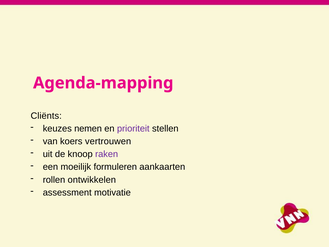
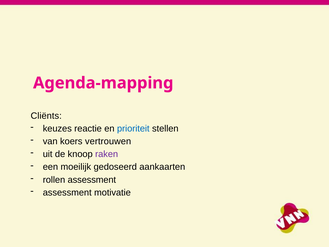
nemen: nemen -> reactie (88, 128)
prioriteit colour: purple -> blue (133, 128)
formuleren: formuleren -> gedoseerd (115, 167)
rollen ontwikkelen: ontwikkelen -> assessment (92, 180)
